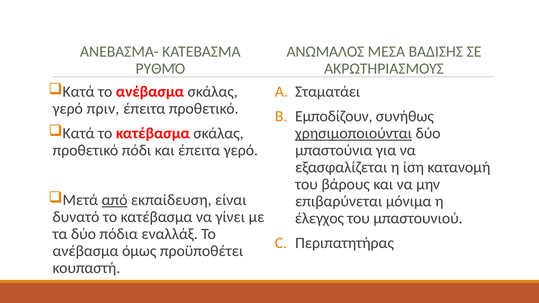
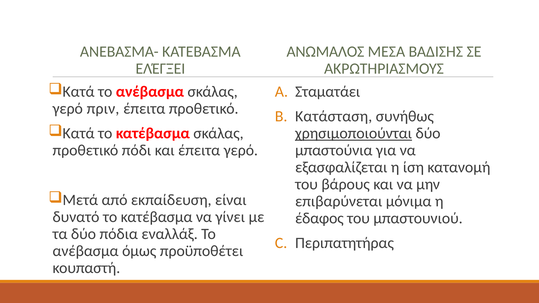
ΡΥΘΜΌ: ΡΥΘΜΌ -> ΕΛΈΓΞΕΙ (160, 69)
Εμποδίζουν: Εμποδίζουν -> Κατάσταση (334, 117)
από underline: present -> none (115, 200)
έλεγχος: έλεγχος -> έδαφος (319, 218)
